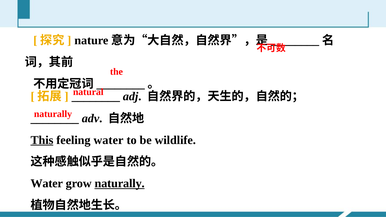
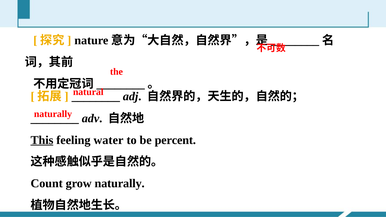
wildlife: wildlife -> percent (175, 140)
Water: Water -> Count (47, 184)
naturally underline: present -> none (120, 184)
